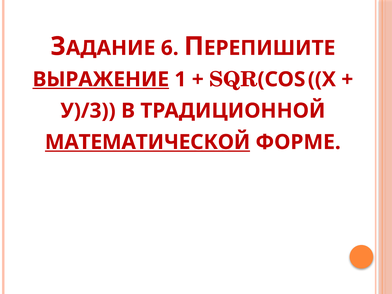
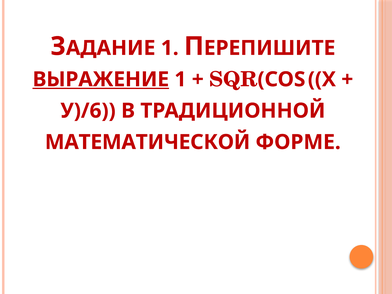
6: 6 -> 1 (170, 48)
У)/3: У)/3 -> У)/6 (88, 111)
МАТЕМАТИЧЕСКОЙ underline: present -> none (148, 142)
